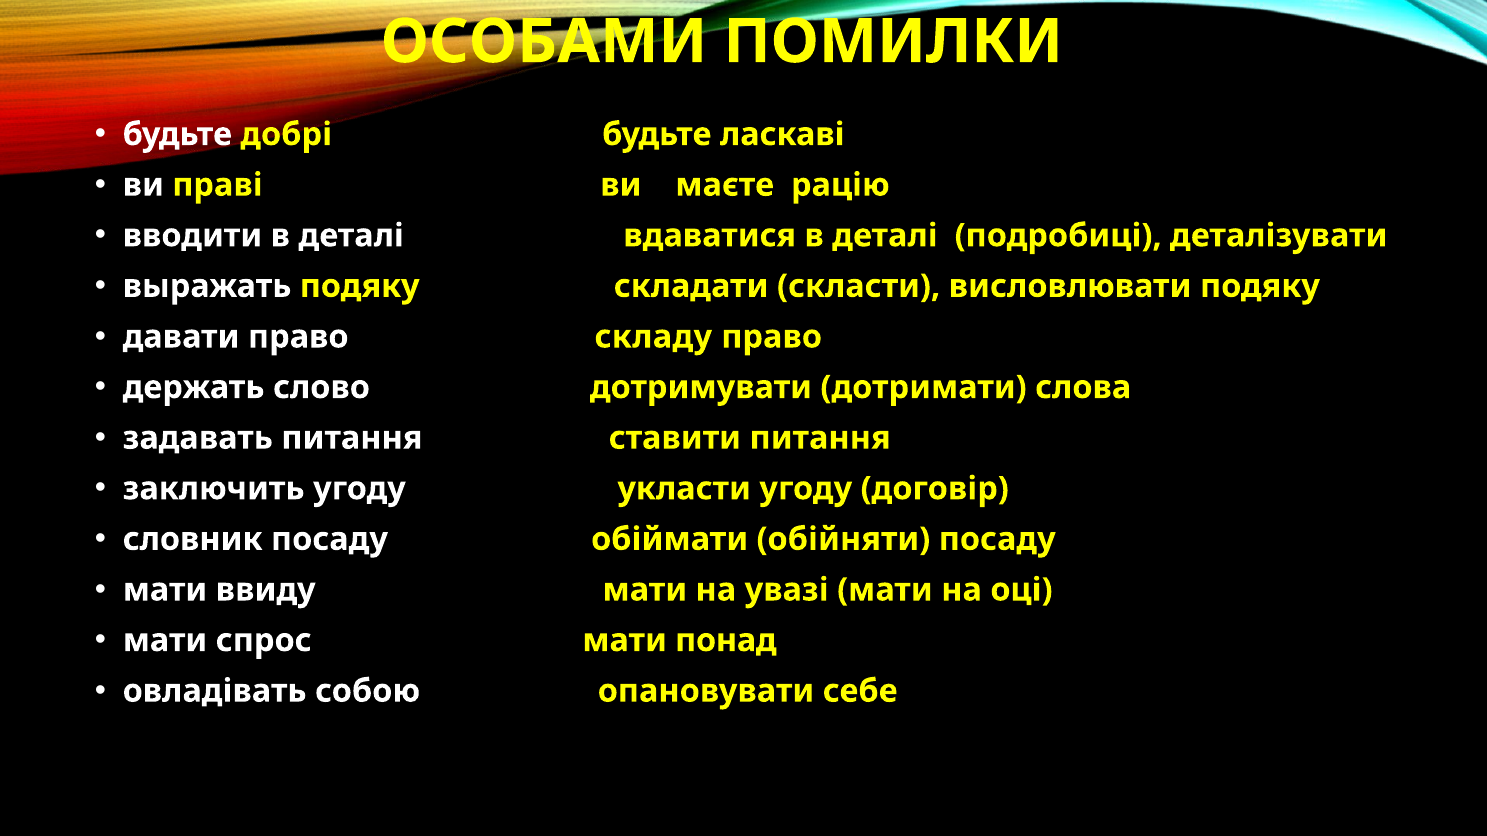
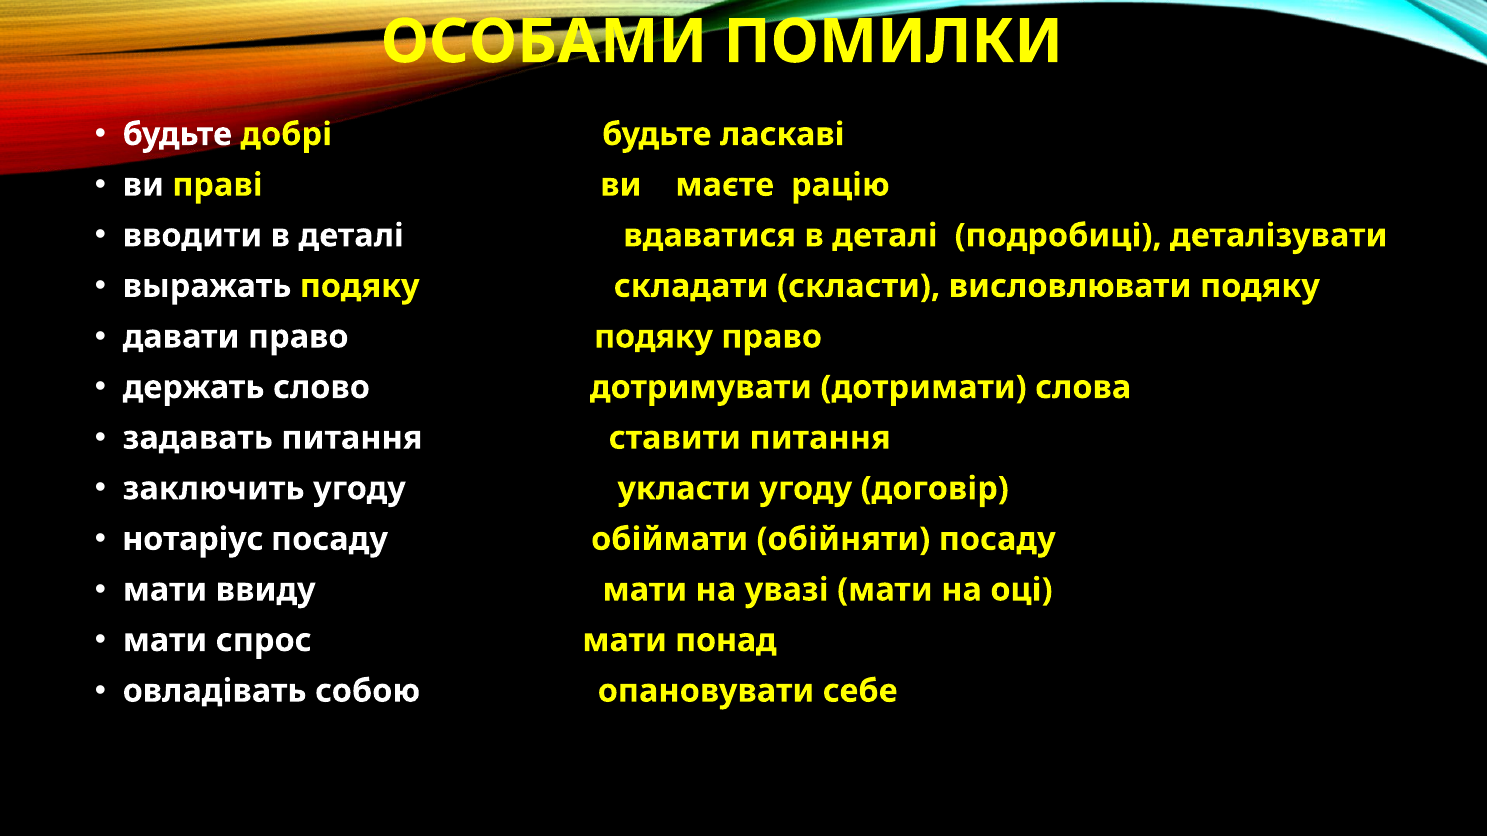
право складу: складу -> подяку (654, 337)
словник: словник -> нотаріус (193, 539)
